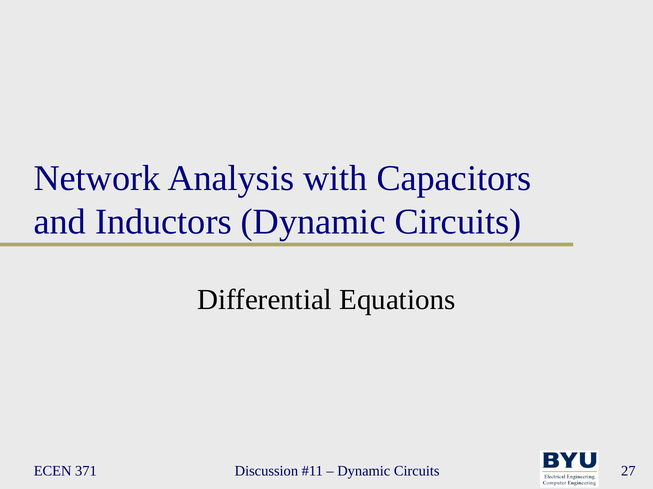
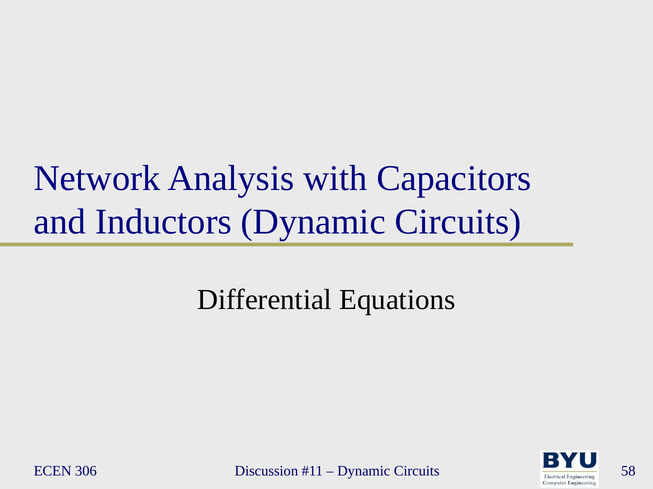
371: 371 -> 306 (86, 472)
27: 27 -> 58 (628, 472)
